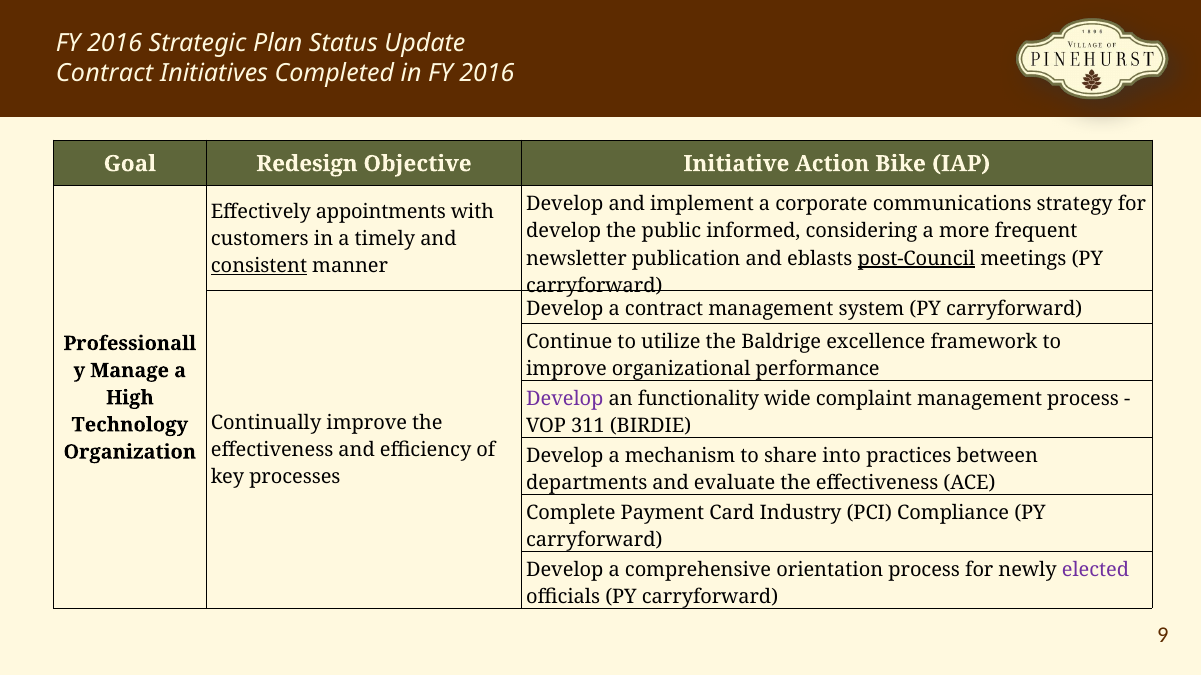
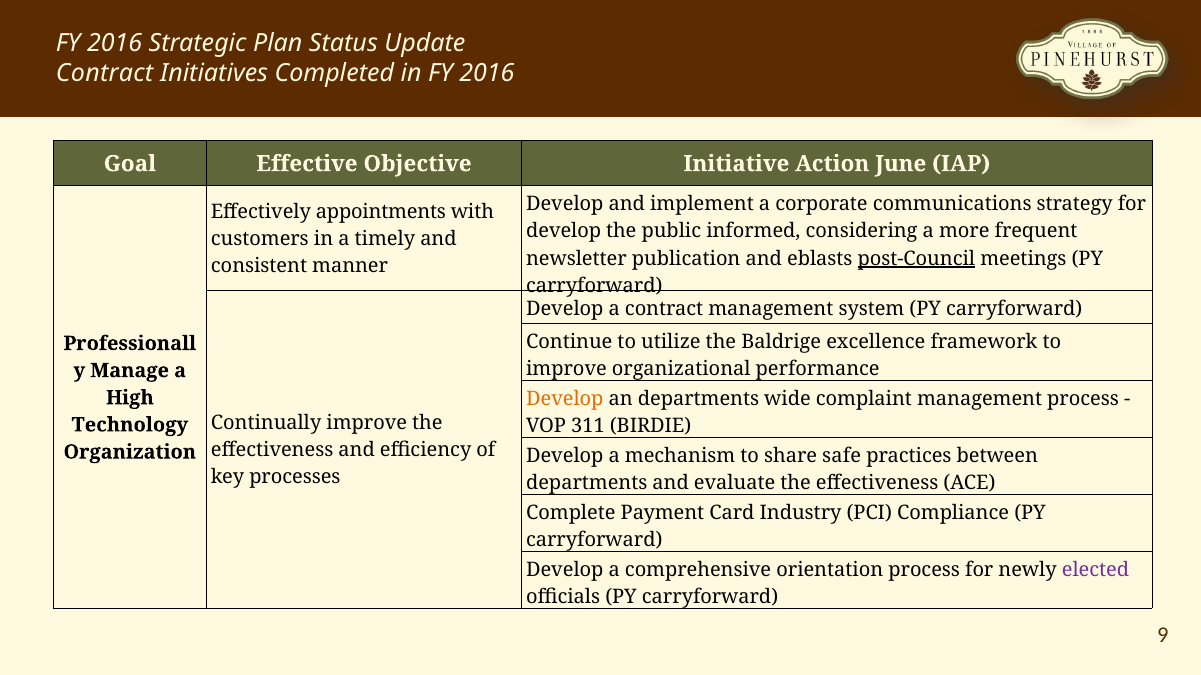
Redesign: Redesign -> Effective (307, 164)
Bike: Bike -> June (901, 164)
consistent underline: present -> none (259, 266)
Develop colour: purple -> orange (565, 400)
an functionality: functionality -> departments (698, 400)
into: into -> safe (842, 457)
